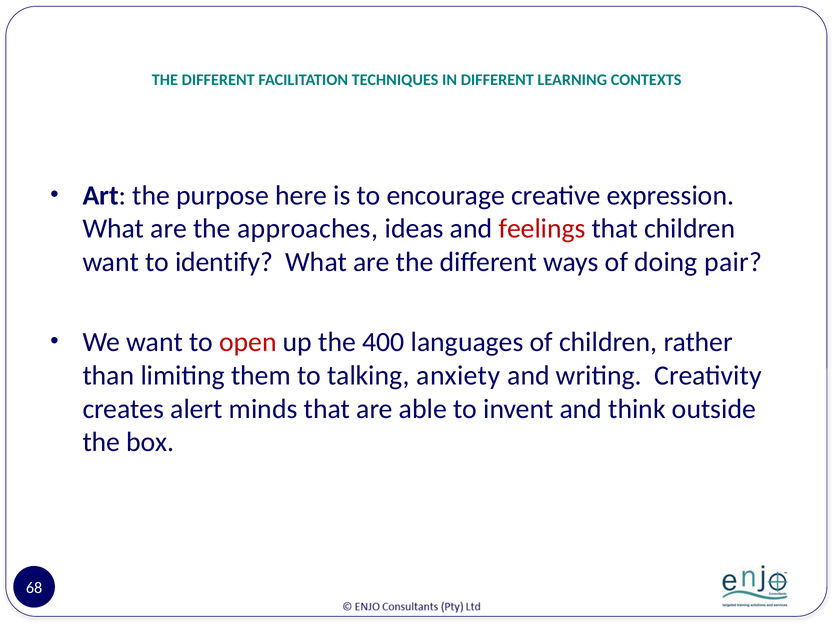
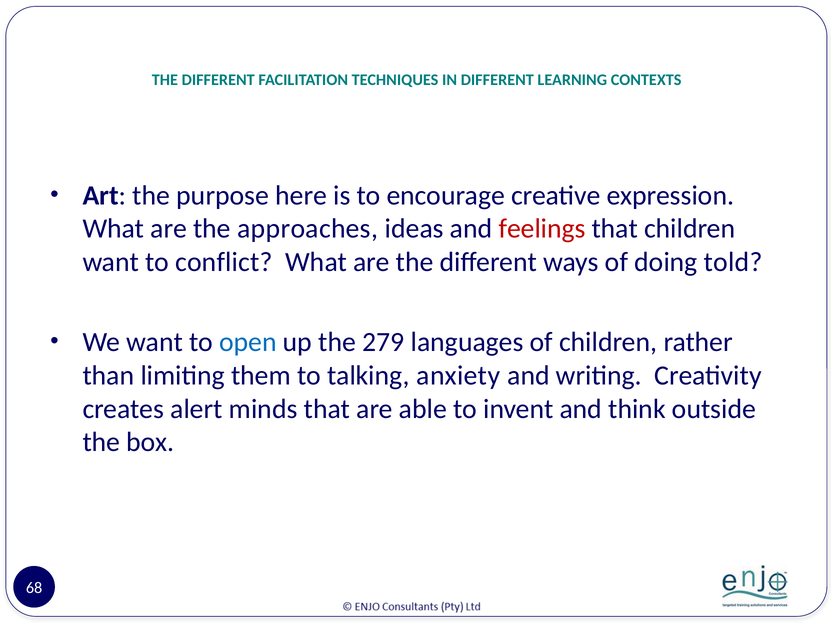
identify: identify -> conflict (224, 262)
pair: pair -> told (733, 262)
open colour: red -> blue (248, 342)
400: 400 -> 279 (383, 342)
